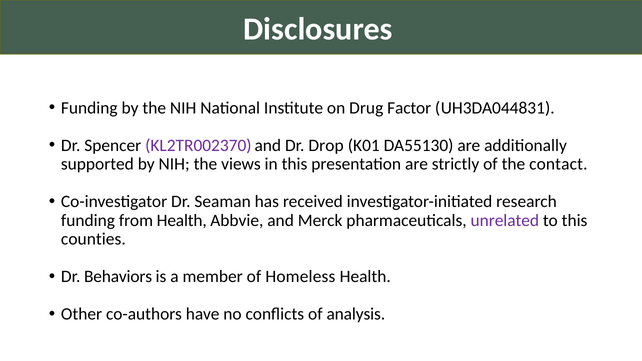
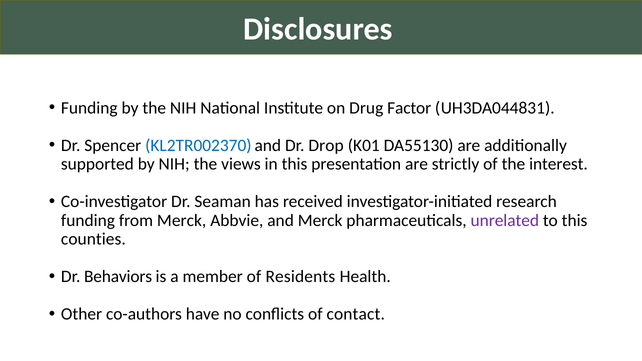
KL2TR002370 colour: purple -> blue (198, 145)
contact: contact -> interest (558, 164)
from Health: Health -> Merck (182, 220)
Homeless: Homeless -> Residents (300, 277)
analysis: analysis -> contact (356, 314)
